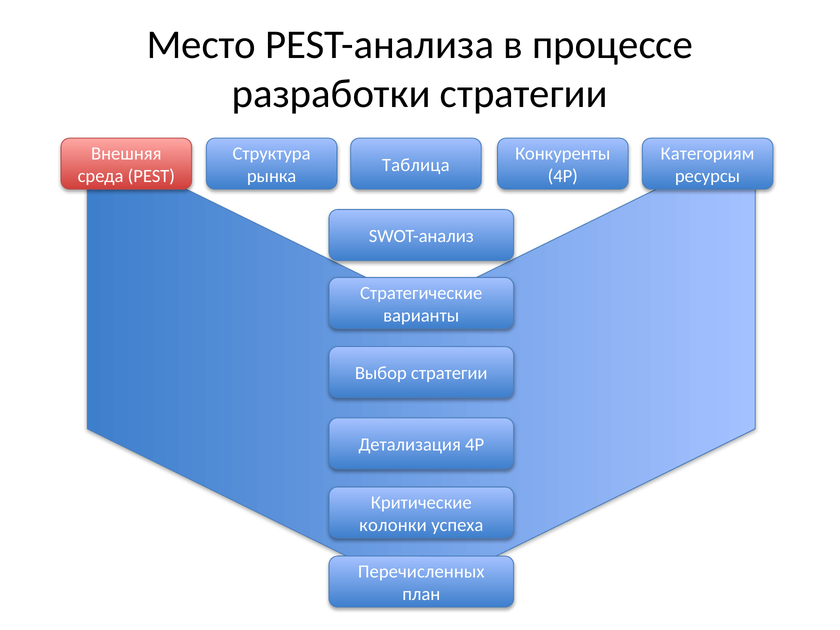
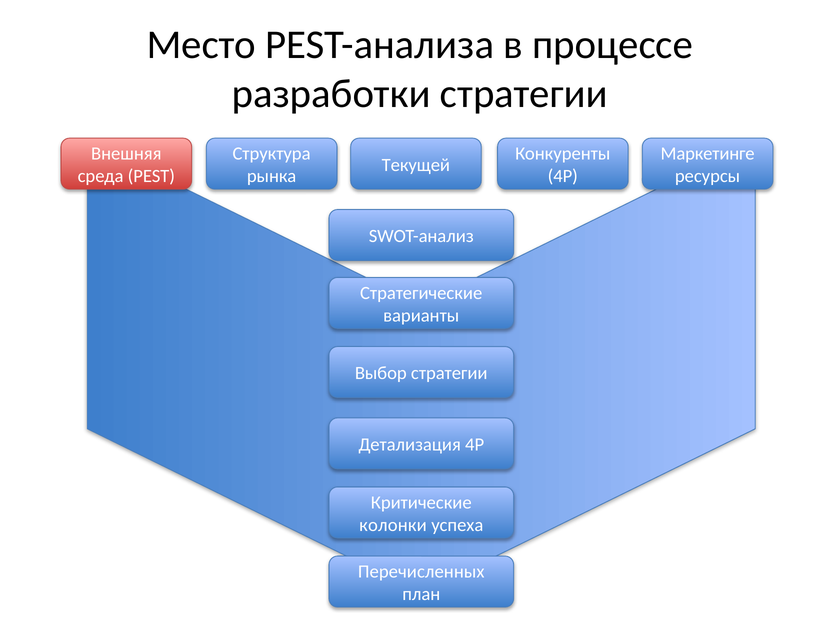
Категориям: Категориям -> Маркетинге (708, 154)
Таблица: Таблица -> Текущей (416, 165)
